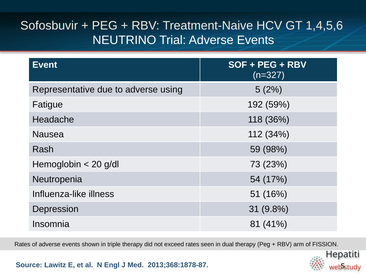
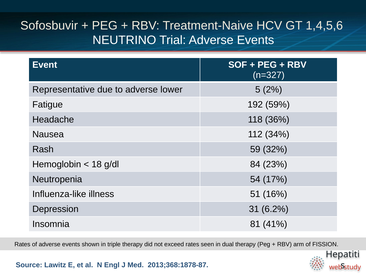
using: using -> lower (171, 90)
98%: 98% -> 32% (275, 150)
20: 20 -> 18 (97, 165)
73: 73 -> 84 (255, 165)
9.8%: 9.8% -> 6.2% (275, 210)
